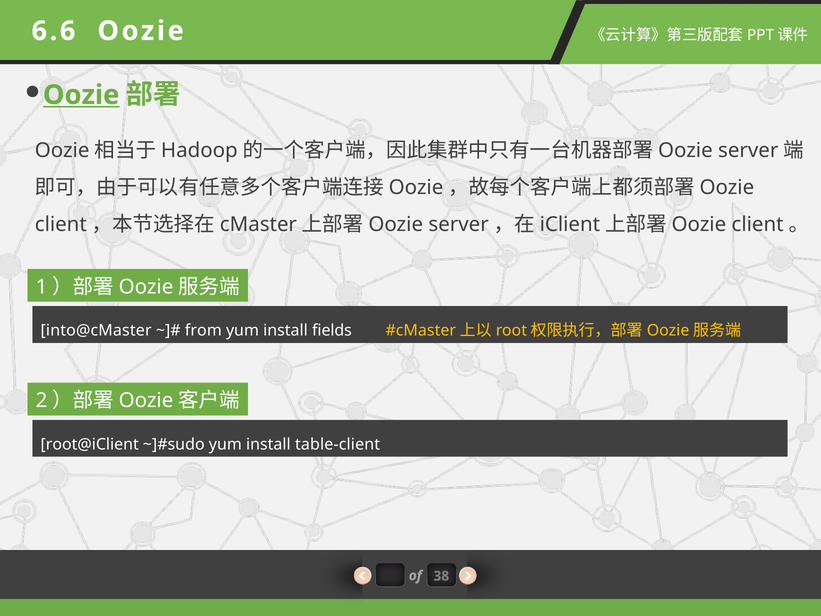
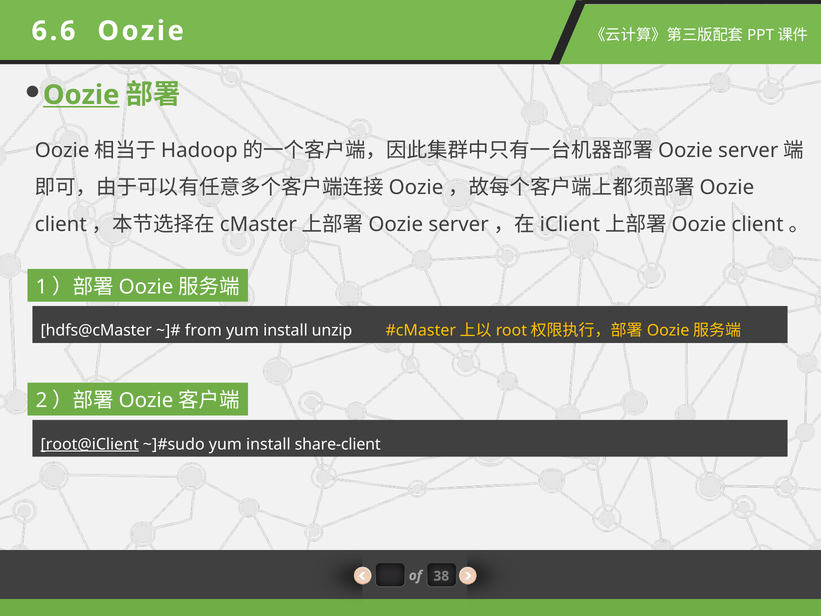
into@cMaster: into@cMaster -> hdfs@cMaster (96, 330)
fields: fields -> unzip (332, 330)
root@iClient underline: none -> present (90, 444)
table-client: table-client -> share-client (338, 444)
